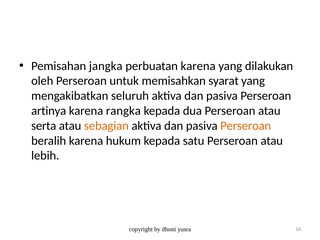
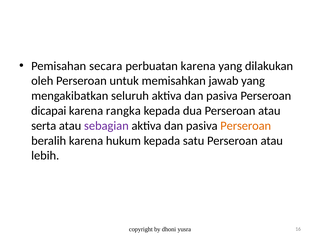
jangka: jangka -> secara (106, 66)
syarat: syarat -> jawab (224, 81)
artinya: artinya -> dicapai (49, 111)
sebagian colour: orange -> purple (106, 126)
